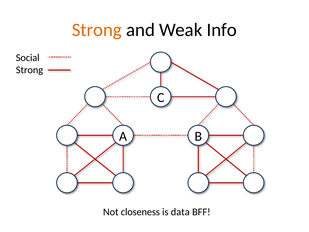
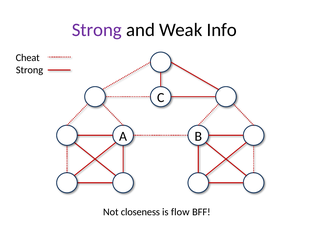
Strong colour: orange -> purple (97, 30)
Social: Social -> Cheat (28, 58)
data: data -> flow (180, 212)
